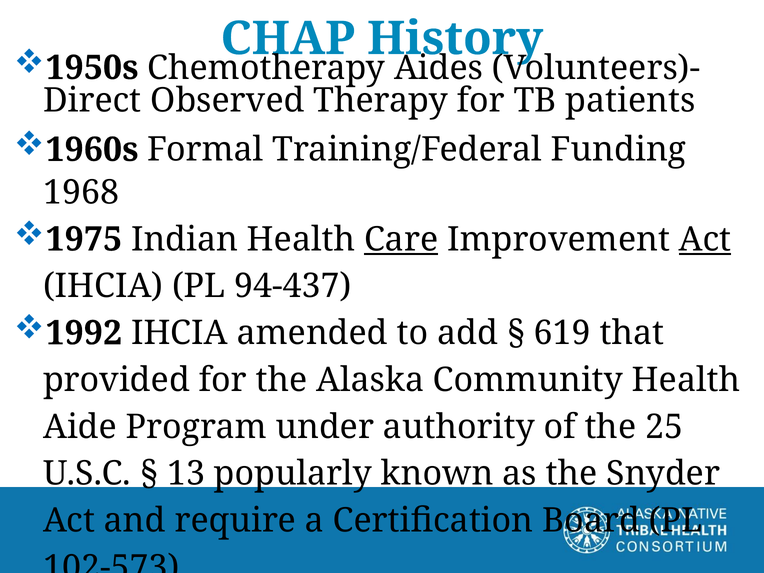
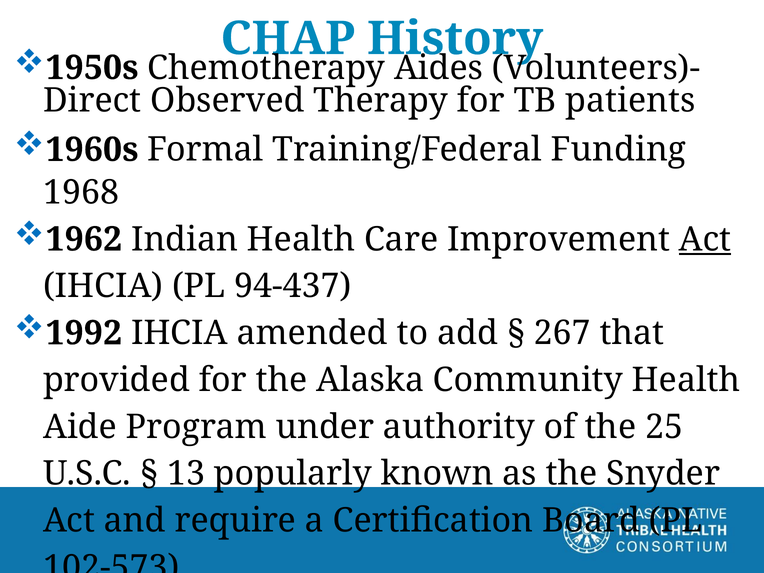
1975: 1975 -> 1962 (84, 239)
Care underline: present -> none (401, 239)
619: 619 -> 267 (562, 333)
